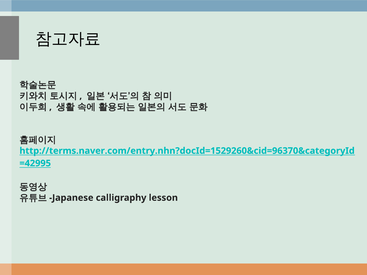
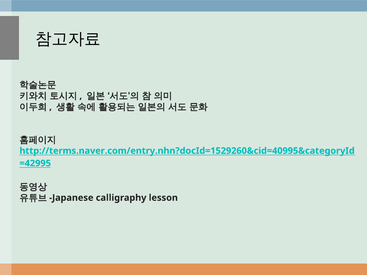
http://terms.naver.com/entry.nhn?docId=1529260&cid=96370&categoryId: http://terms.naver.com/entry.nhn?docId=1529260&cid=96370&categoryId -> http://terms.naver.com/entry.nhn?docId=1529260&cid=40995&categoryId (187, 151)
